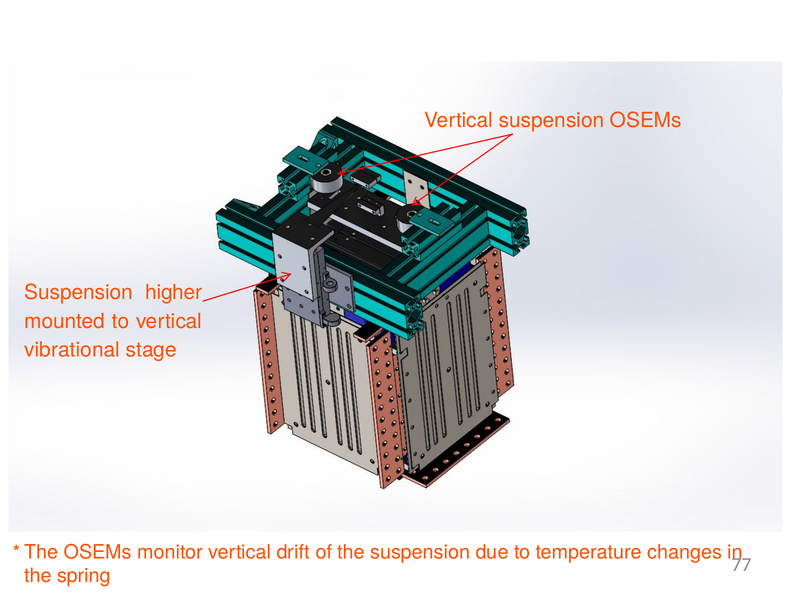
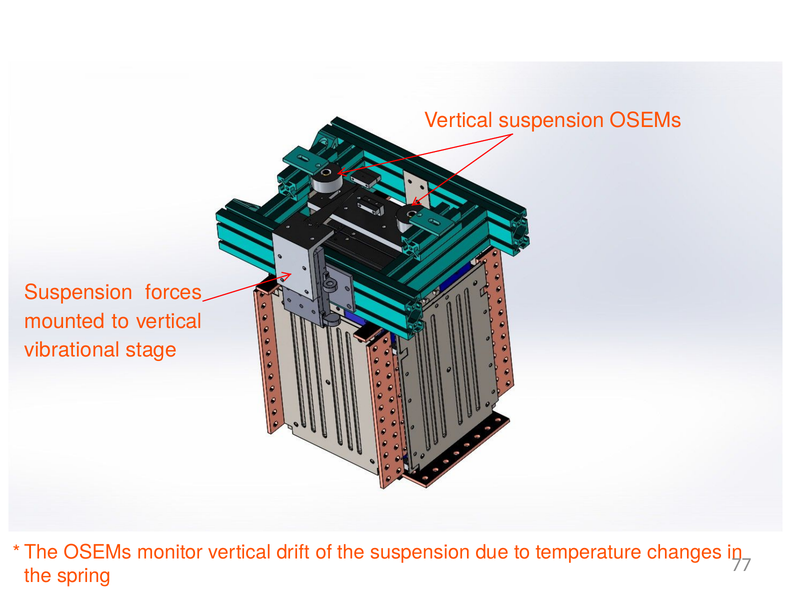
higher: higher -> forces (174, 293)
